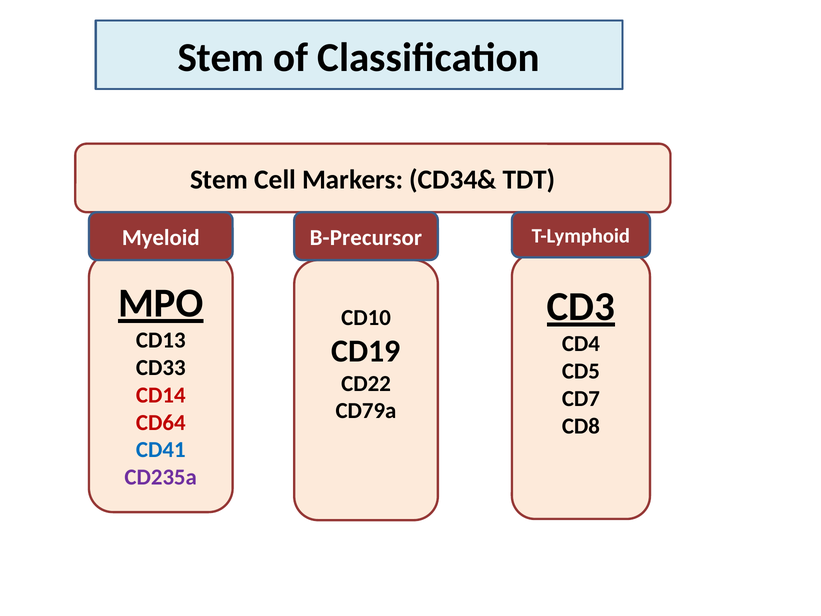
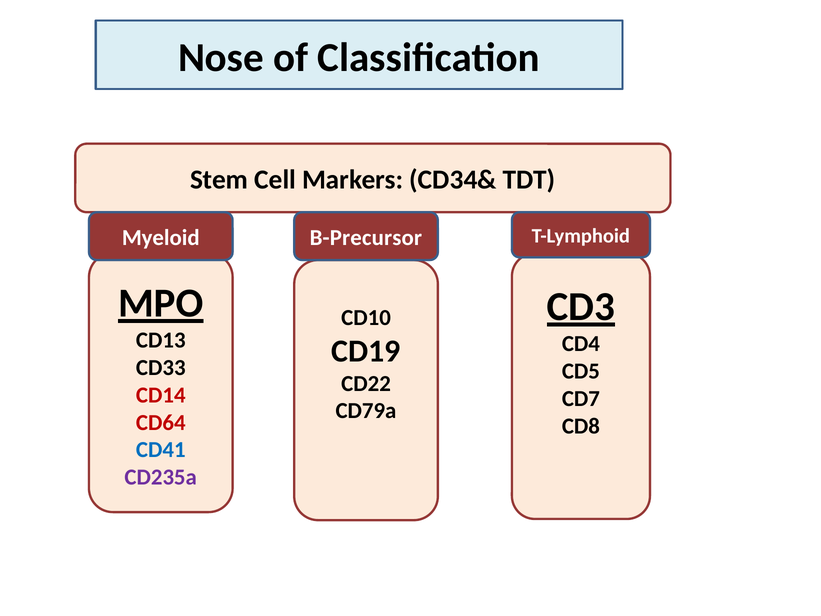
Stem: Stem -> Nose (221, 58)
